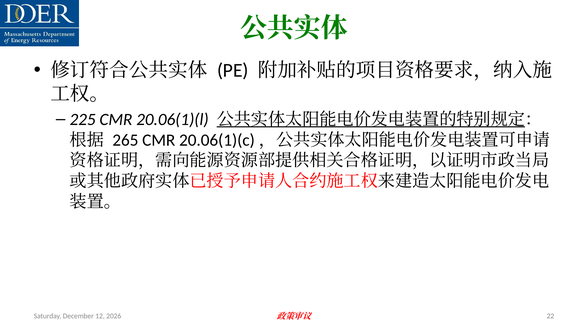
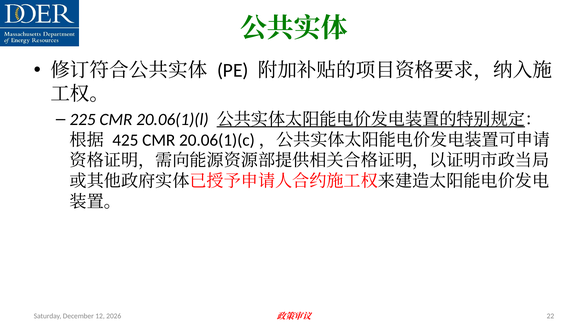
265: 265 -> 425 (125, 140)
